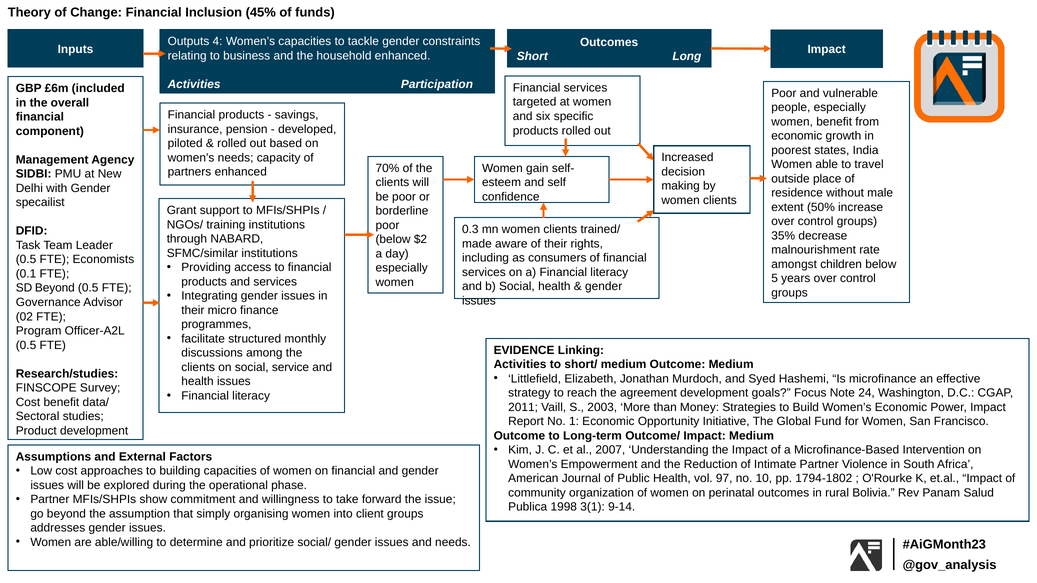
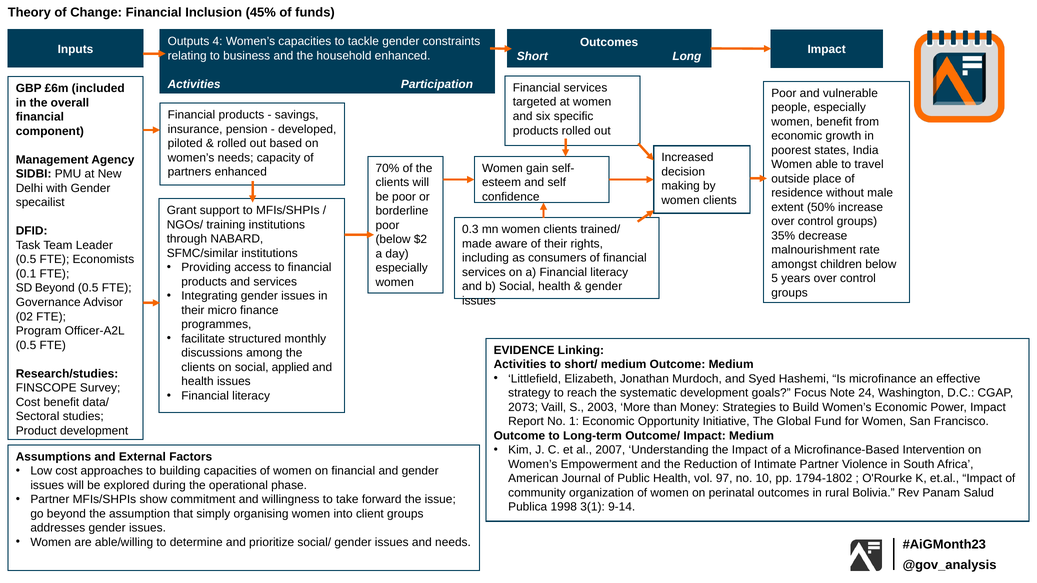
service: service -> applied (291, 367)
agreement: agreement -> systematic (648, 393)
2011: 2011 -> 2073 (523, 407)
